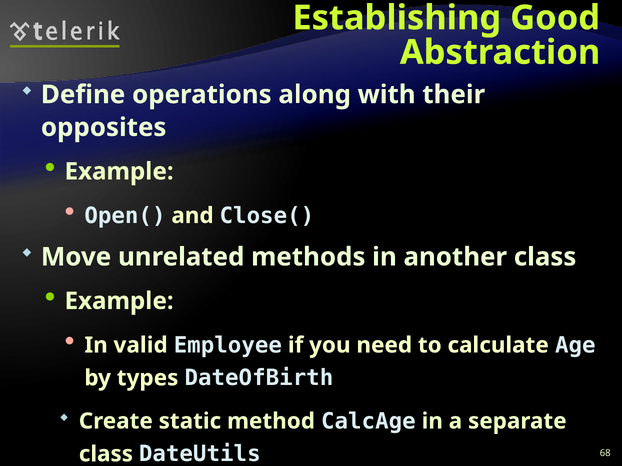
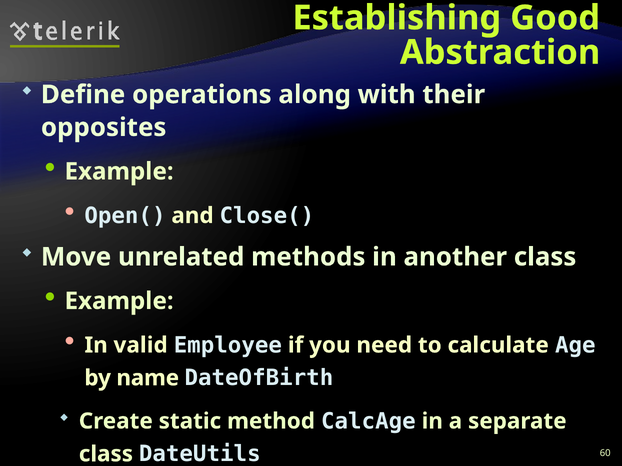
types: types -> name (148, 378)
68: 68 -> 60 (605, 453)
